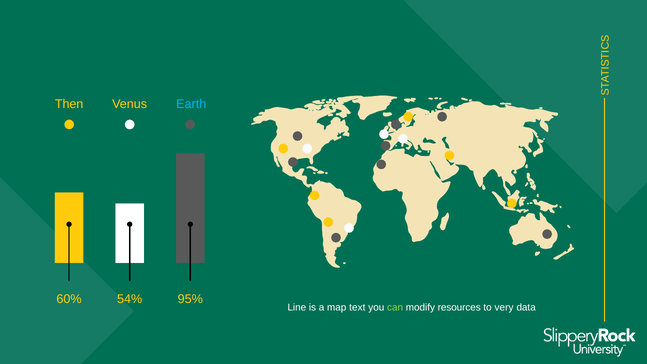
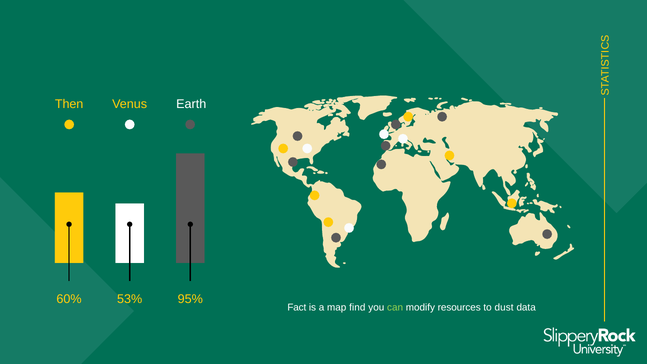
Earth colour: light blue -> white (191, 104)
54%: 54% -> 53% (130, 299)
Line: Line -> Fact (297, 307)
text: text -> find (357, 307)
very: very -> dust (504, 307)
